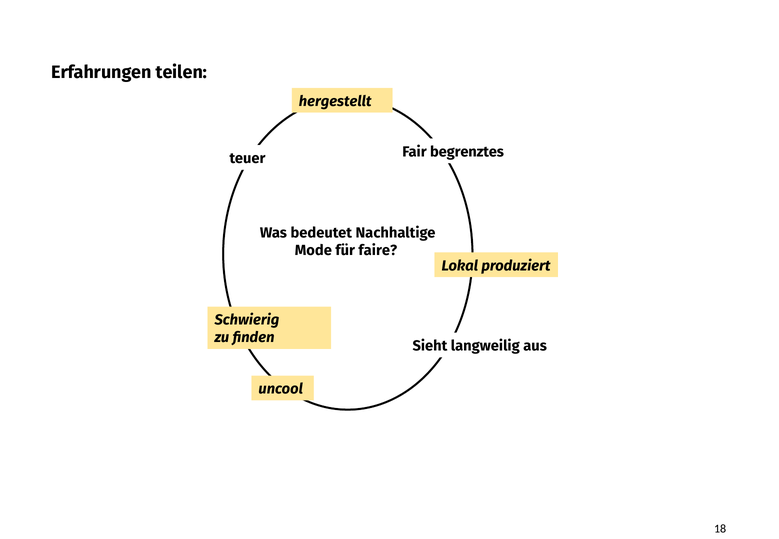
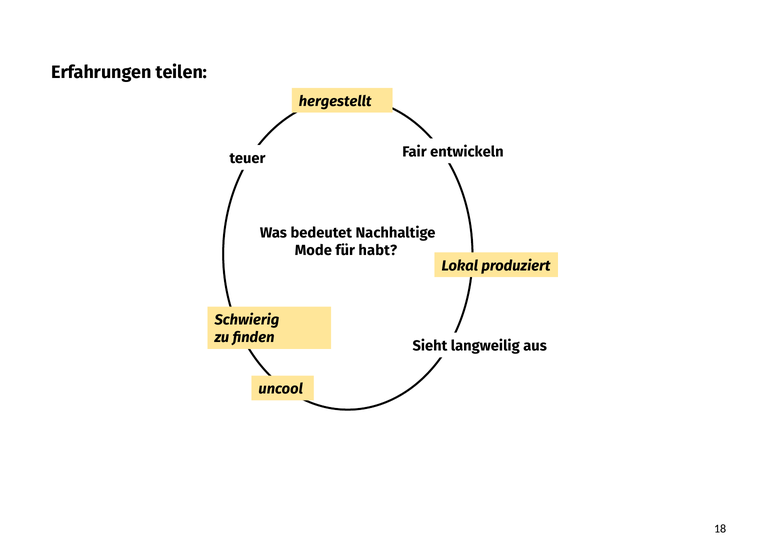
begrenztes: begrenztes -> entwickeln (467, 152)
faire: faire -> habt (378, 251)
